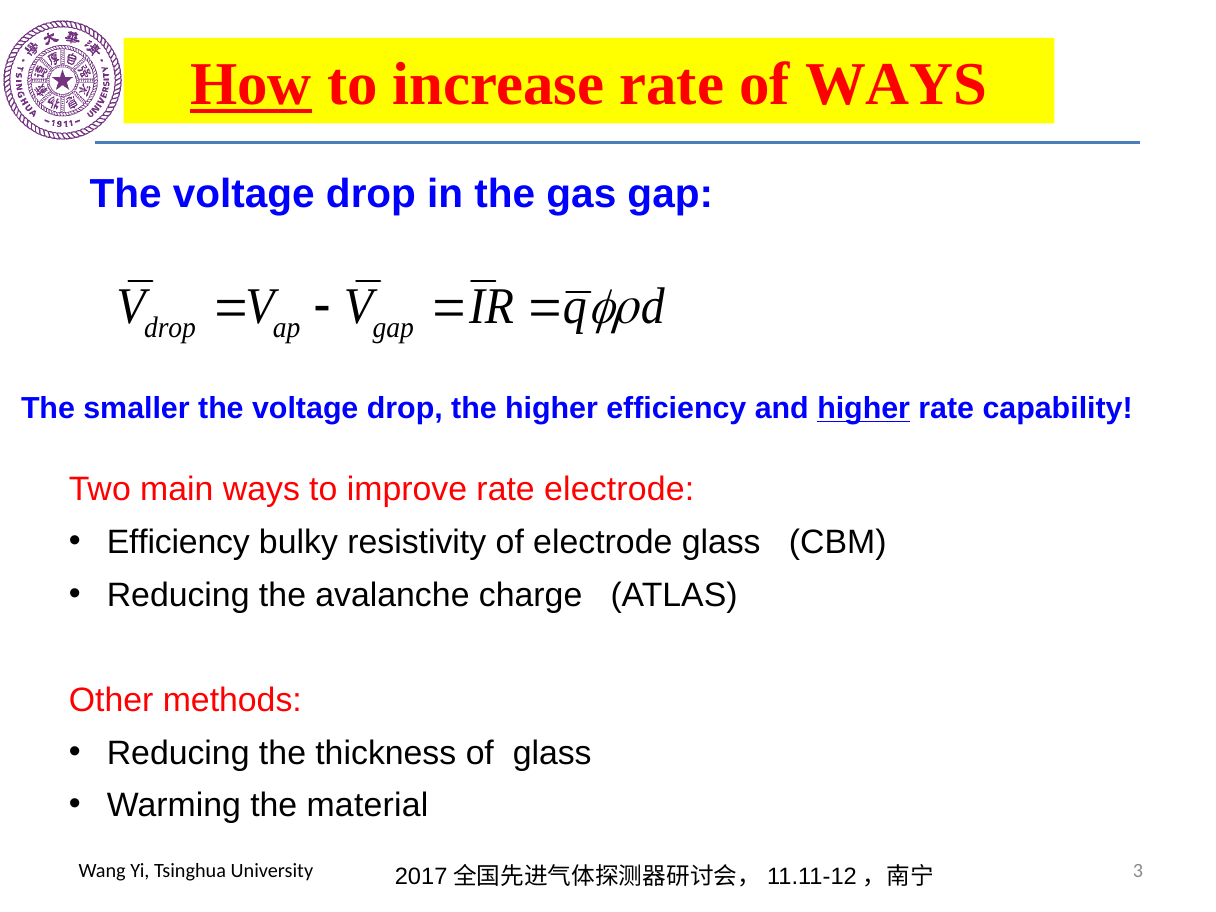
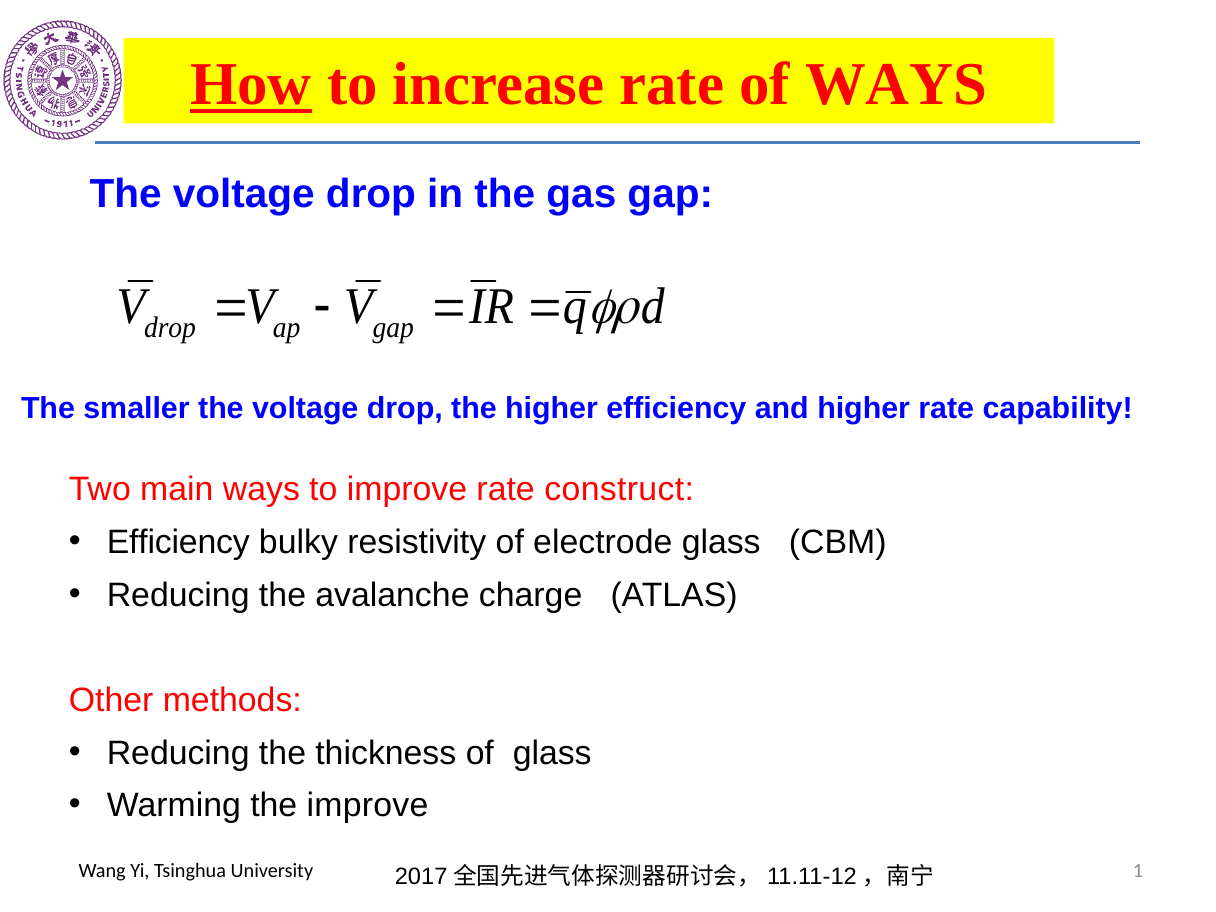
higher underline: present -> none (864, 408)
rate electrode: electrode -> construct (619, 489)
the material: material -> improve (368, 806)
3: 3 -> 1 (1138, 871)
